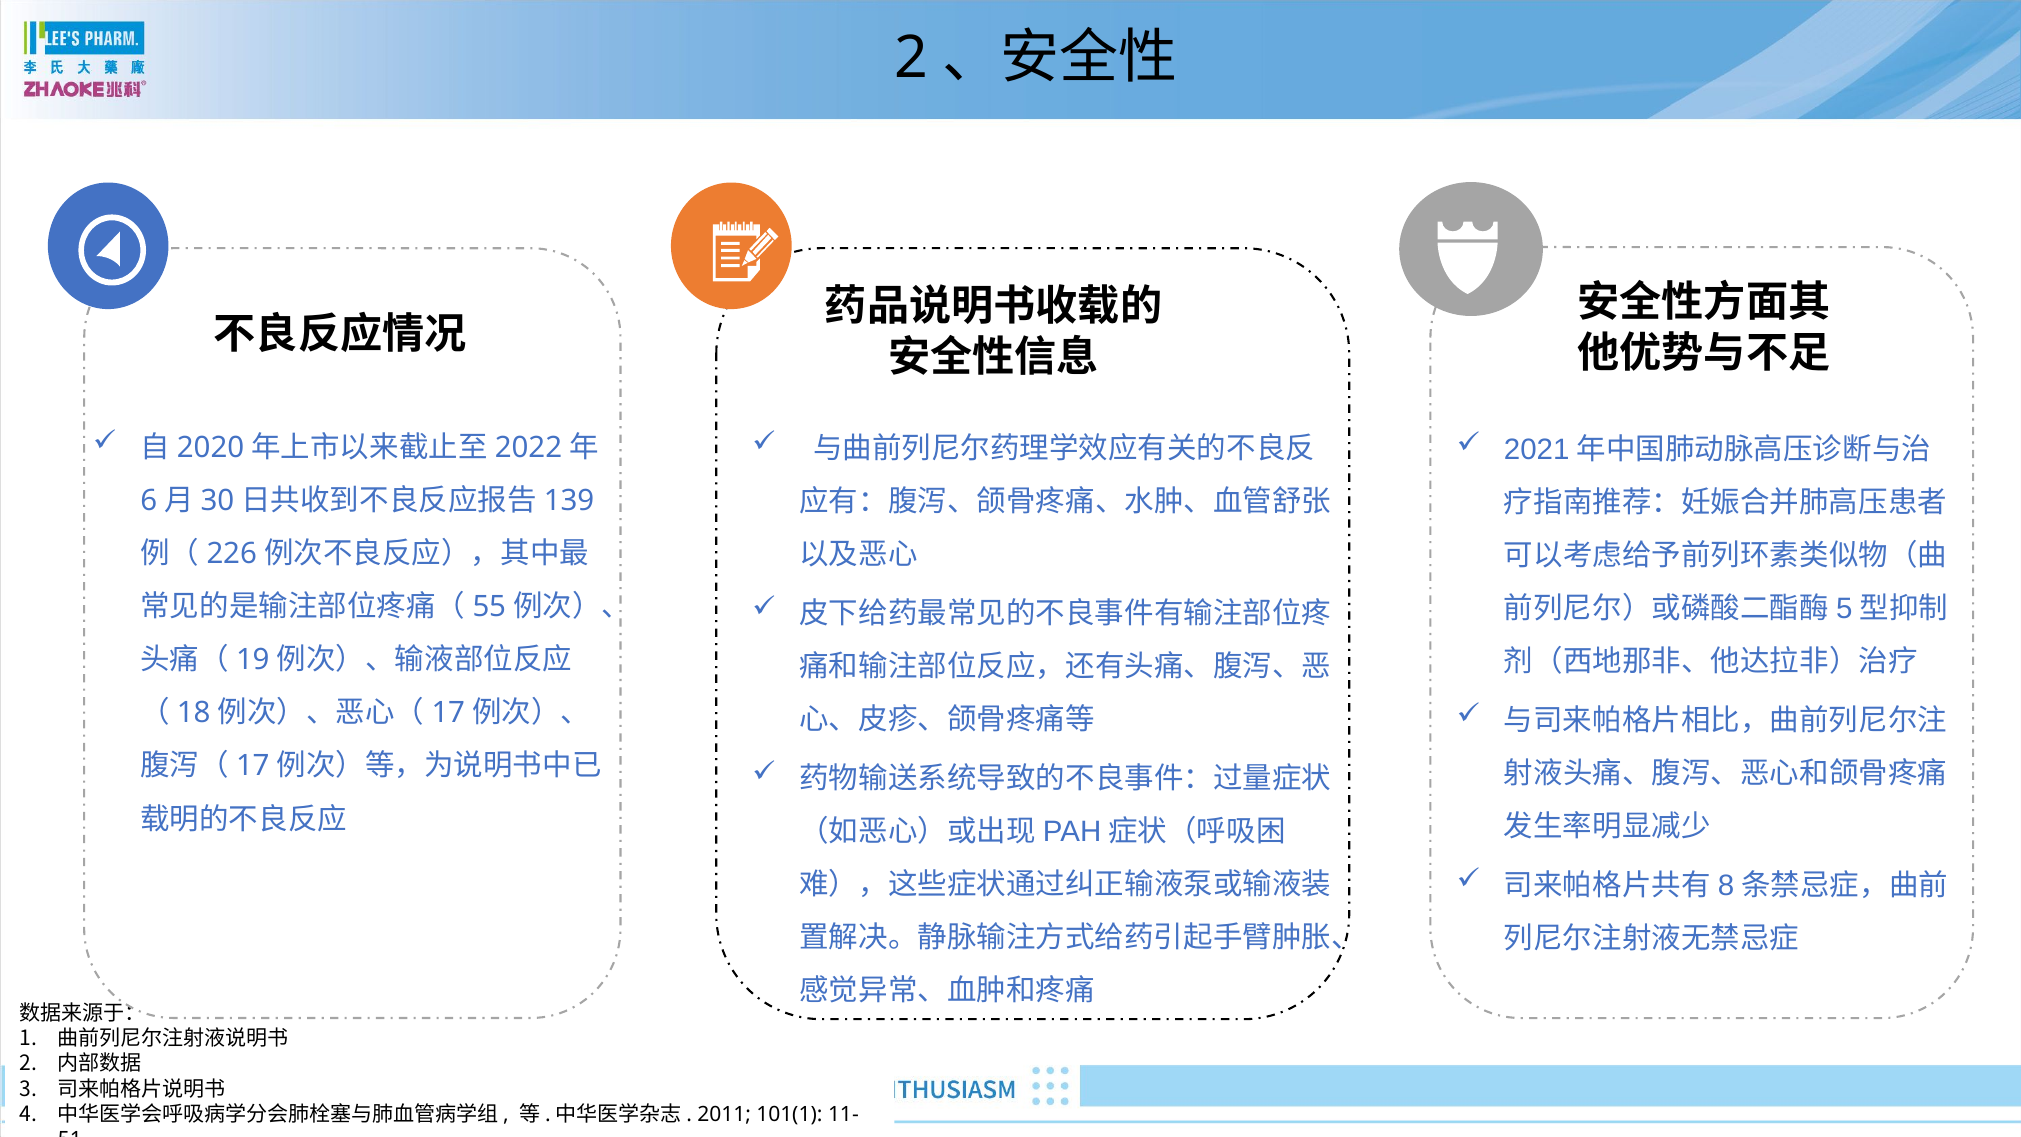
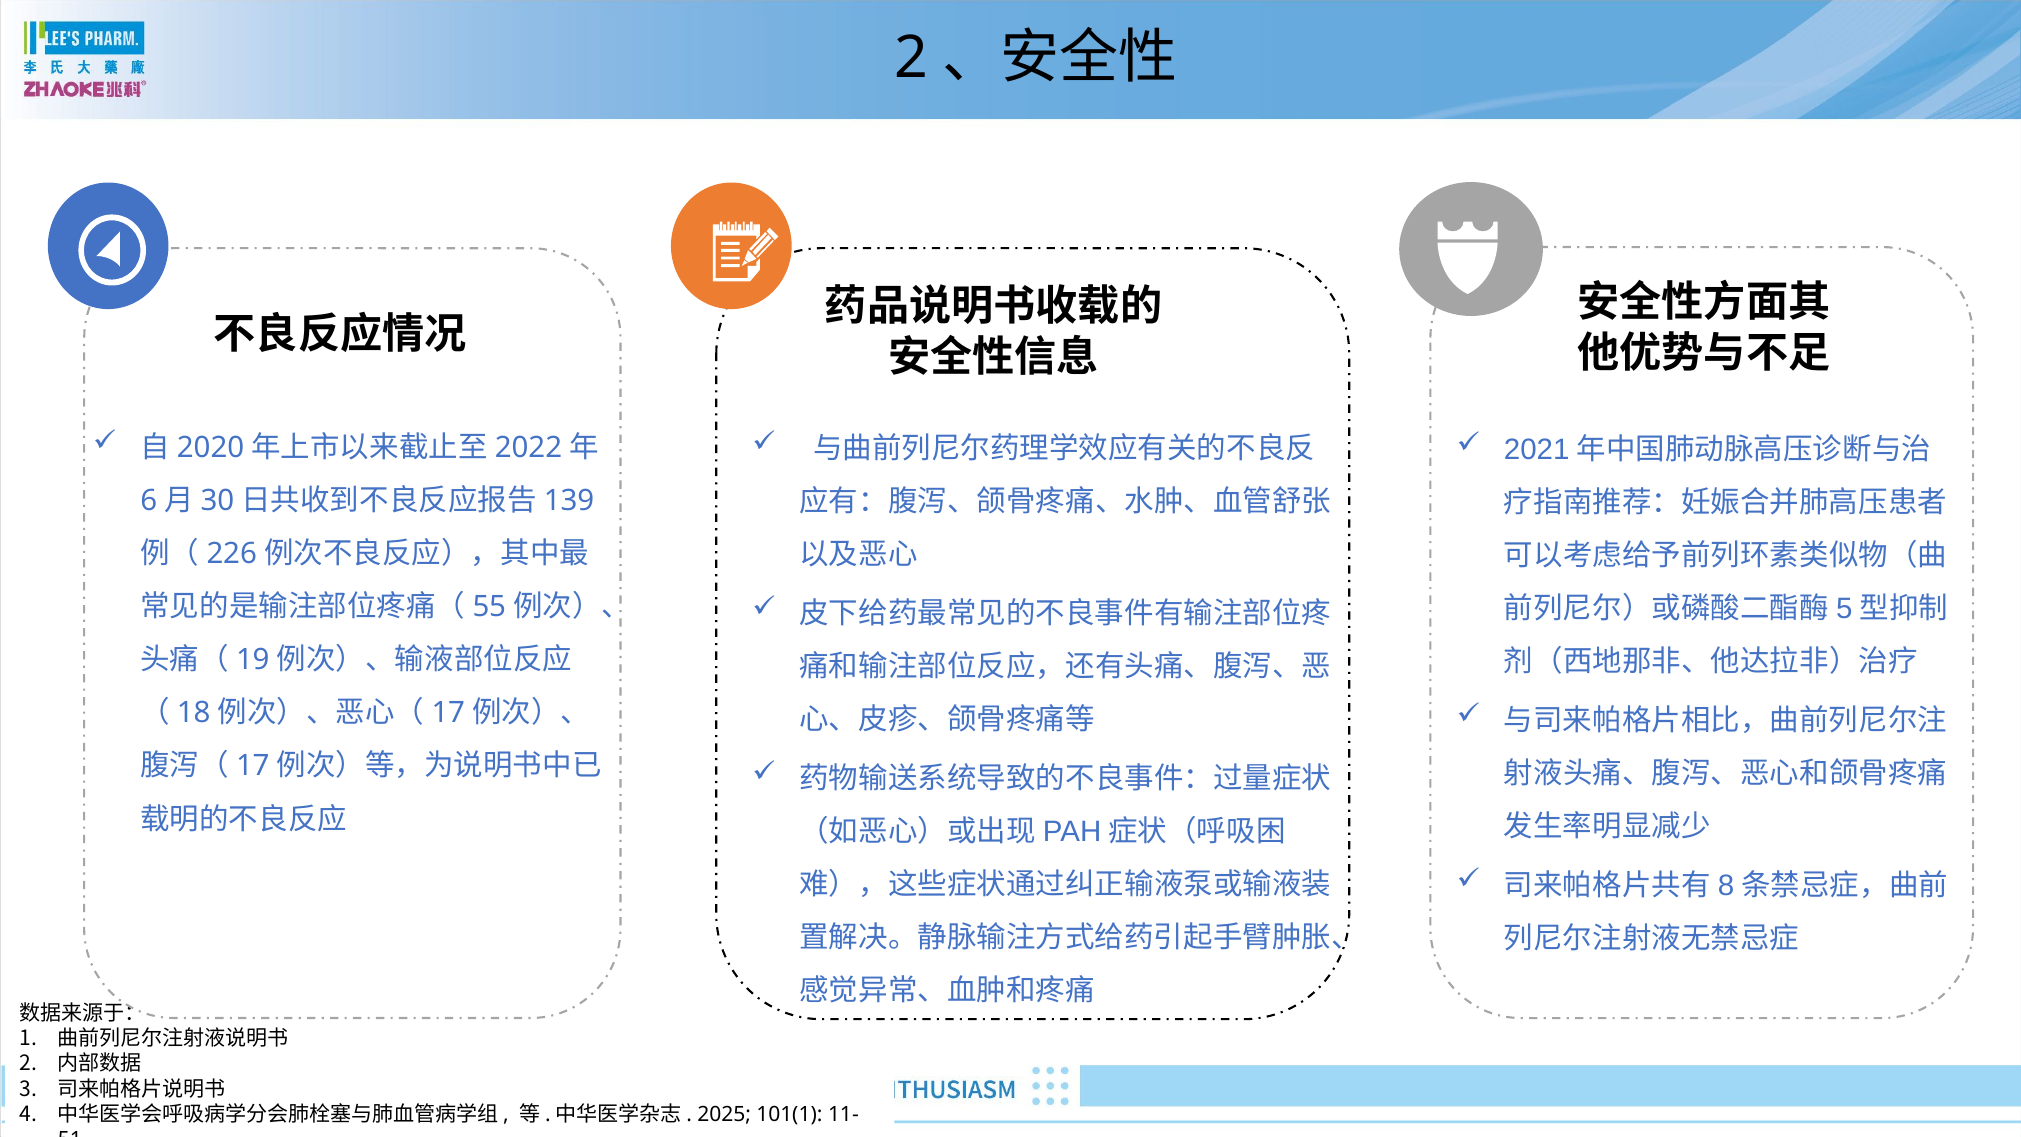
2011: 2011 -> 2025 (724, 1114)
